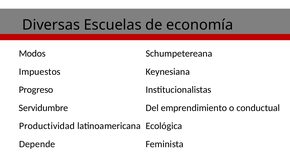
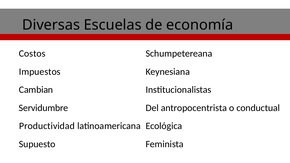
Modos: Modos -> Costos (32, 54)
Progreso: Progreso -> Cambian (36, 90)
emprendimiento: emprendimiento -> antropocentrista (194, 108)
Depende: Depende -> Supuesto (37, 144)
